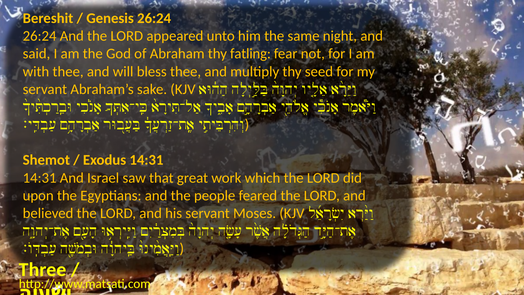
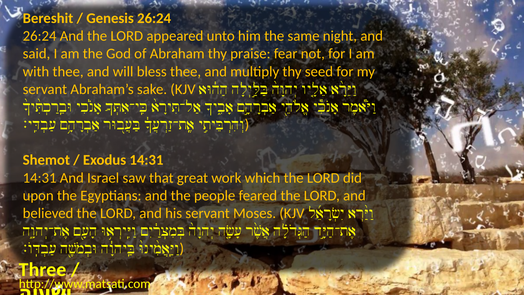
fatling: fatling -> praise (250, 54)
